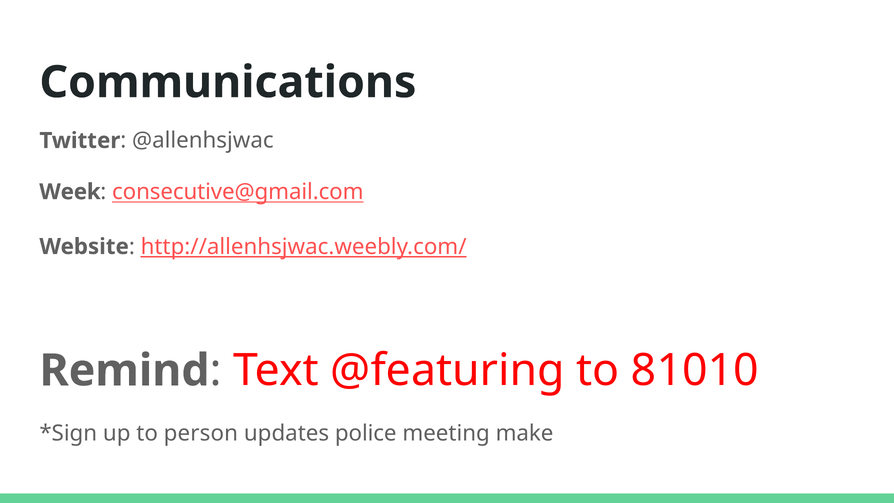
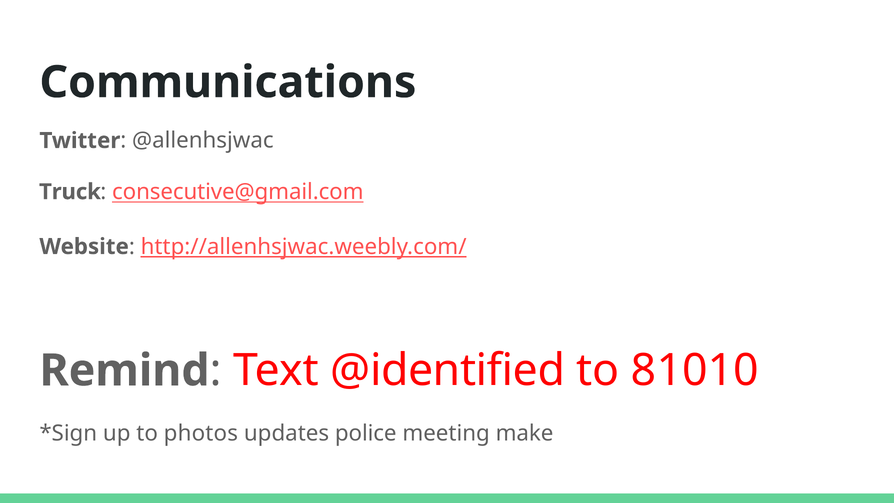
Week: Week -> Truck (70, 192)
@featuring: @featuring -> @identified (448, 371)
person: person -> photos (201, 433)
